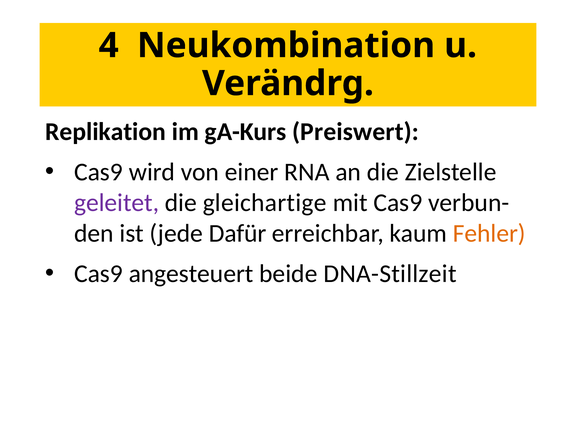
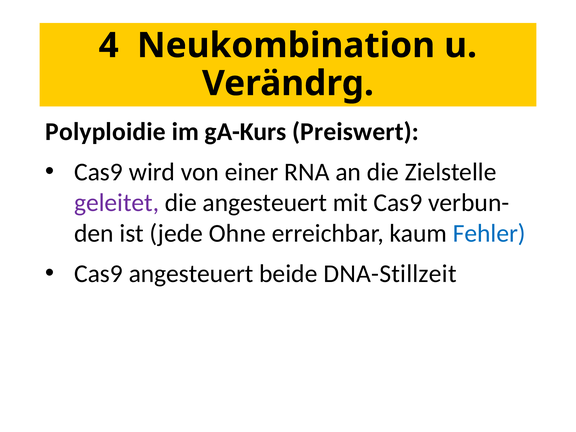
Replikation: Replikation -> Polyploidie (106, 132)
die gleichartige: gleichartige -> angesteuert (265, 203)
Dafür: Dafür -> Ohne (237, 233)
Fehler colour: orange -> blue (489, 233)
